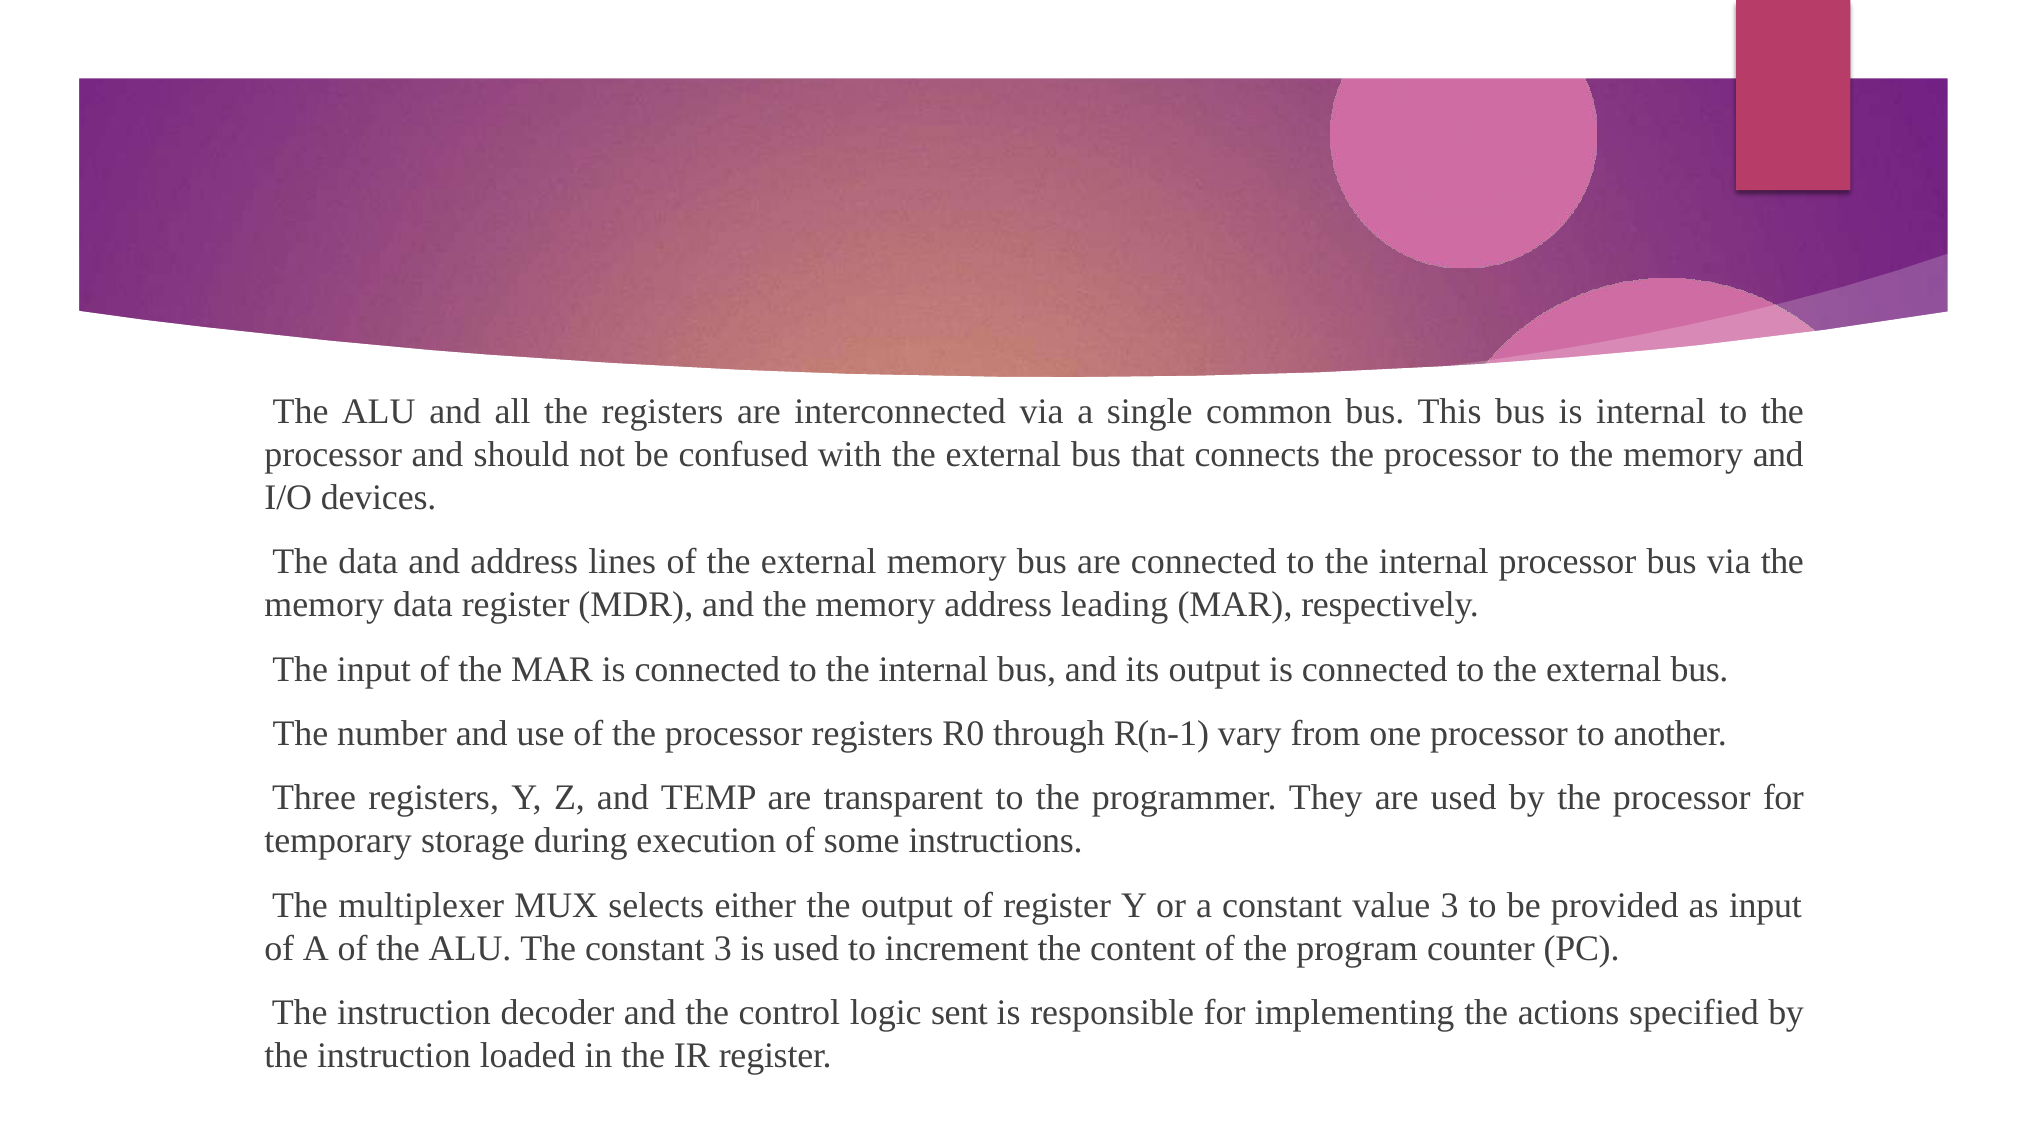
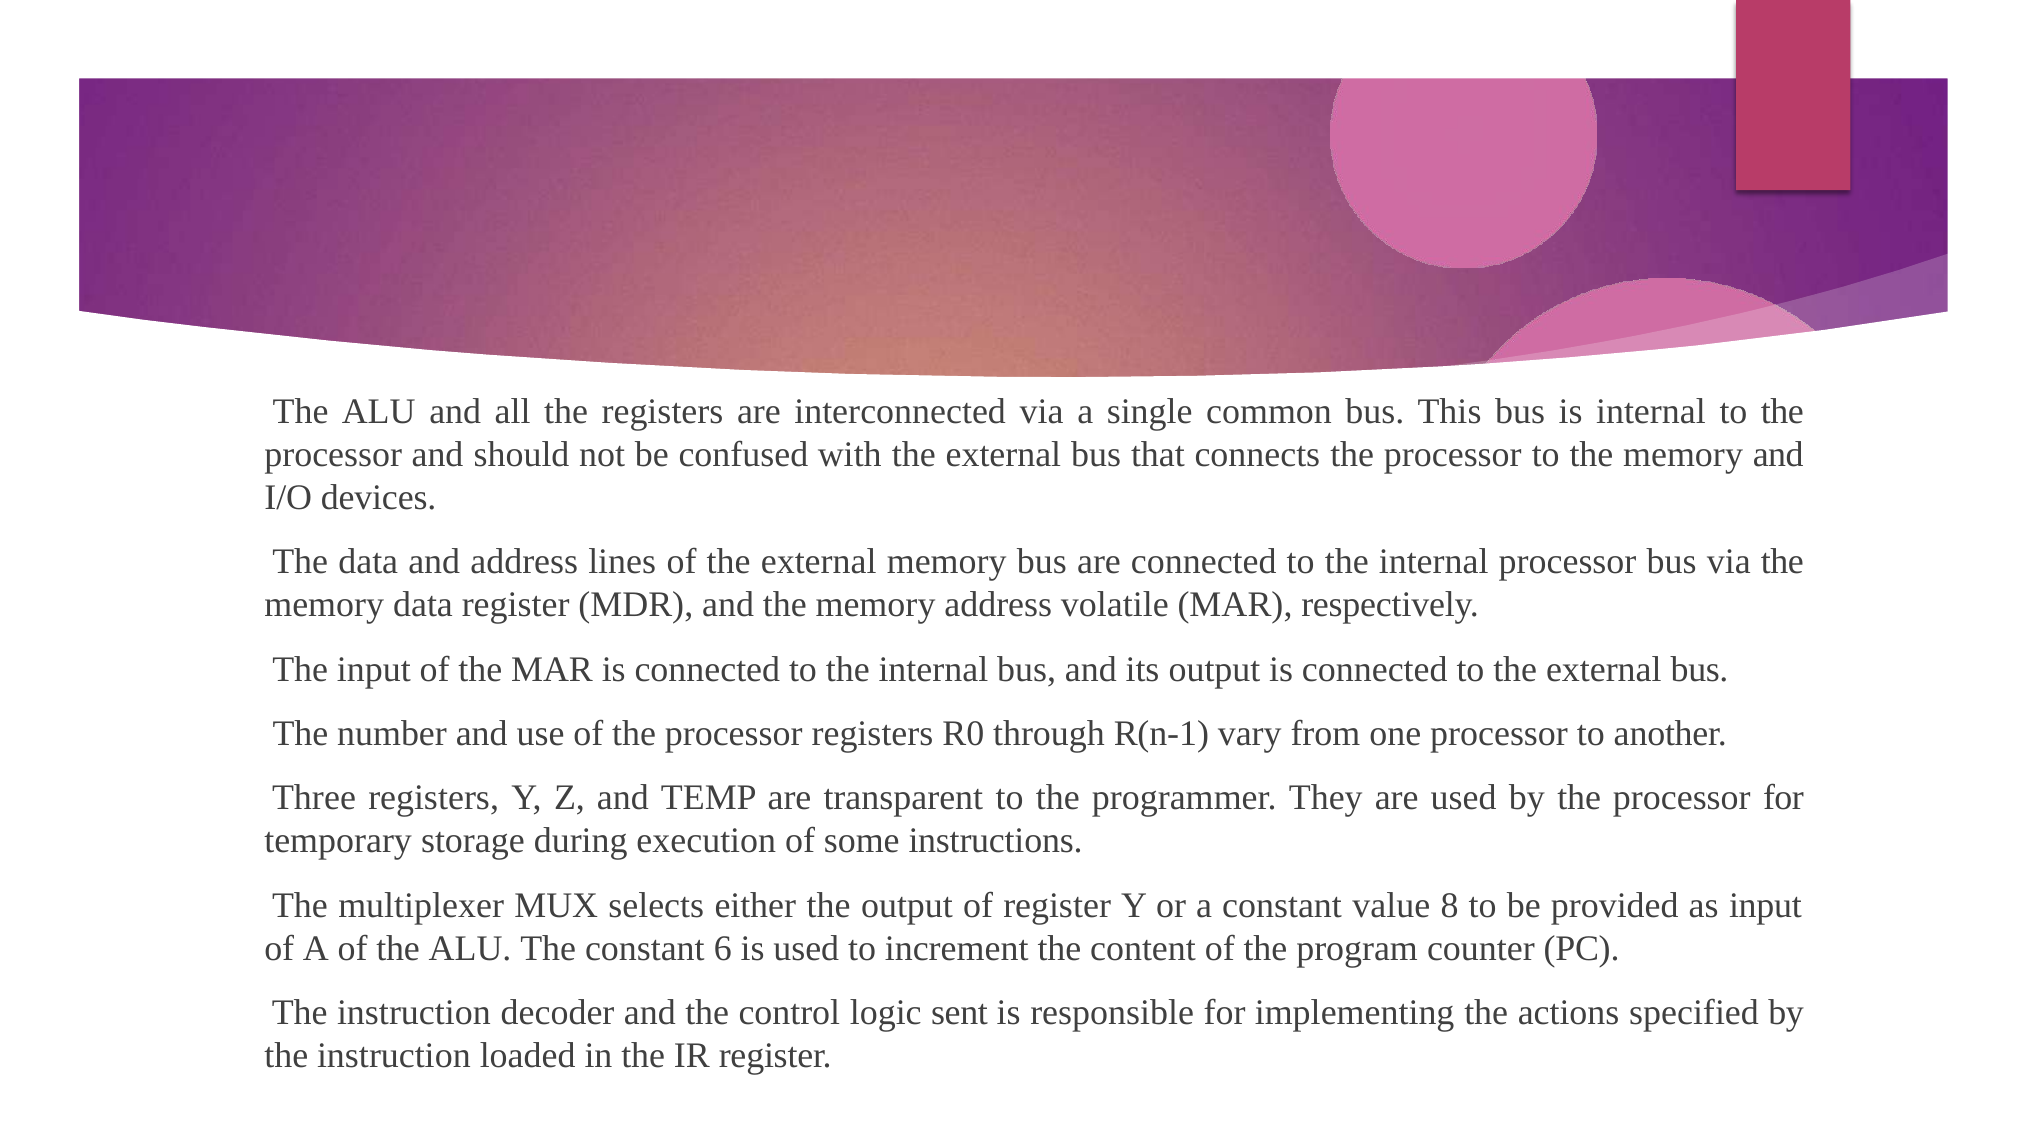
leading: leading -> volatile (1115, 605)
value 3: 3 -> 8 (1450, 905)
constant 3: 3 -> 6 (723, 948)
